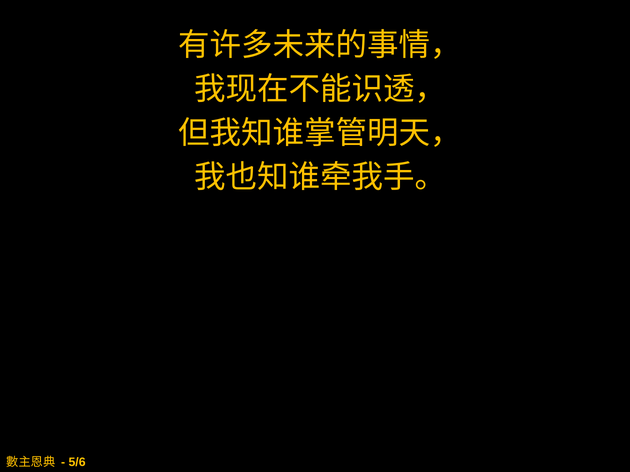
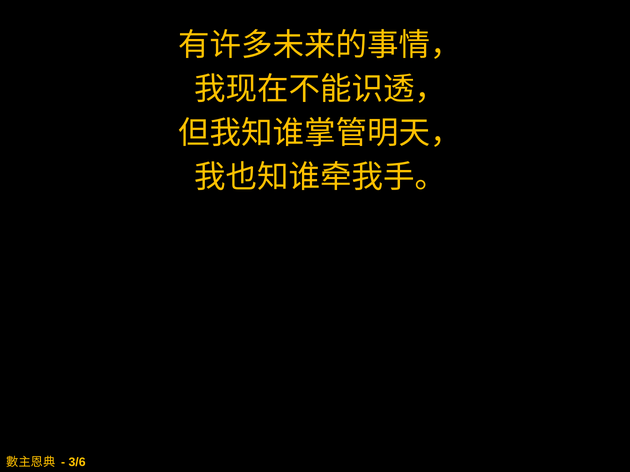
5/6: 5/6 -> 3/6 (77, 463)
